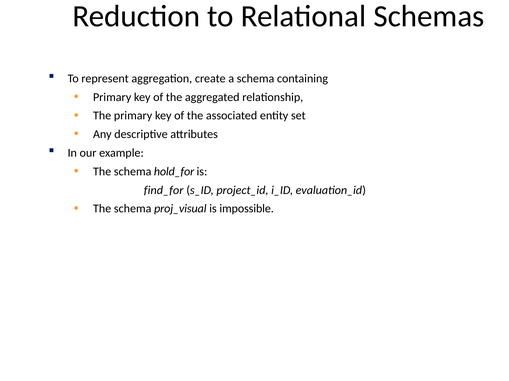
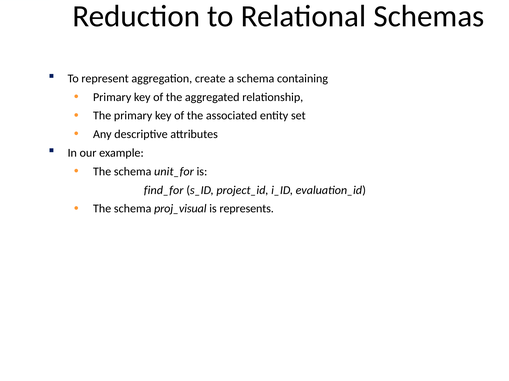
hold_for: hold_for -> unit_for (174, 172)
impossible: impossible -> represents (247, 209)
